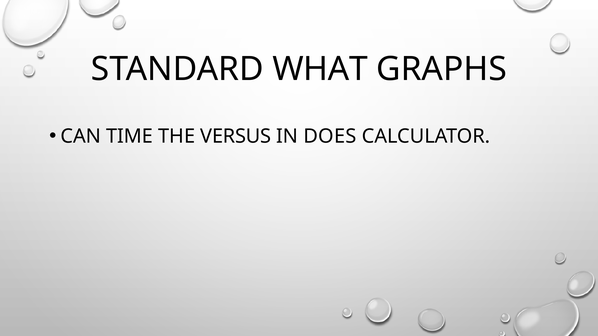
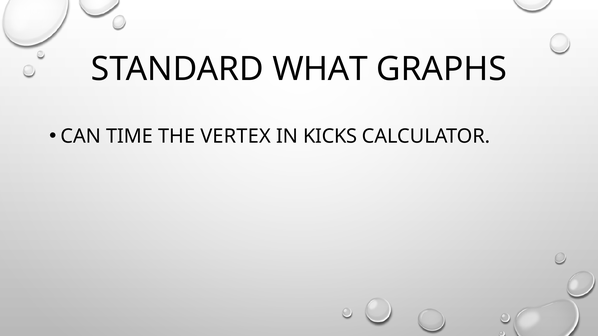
VERSUS: VERSUS -> VERTEX (236, 136)
DOES: DOES -> KICKS (330, 136)
